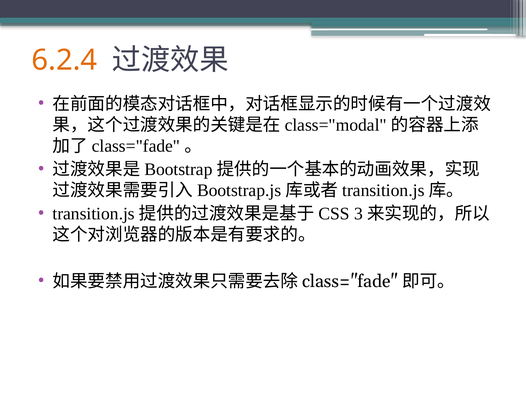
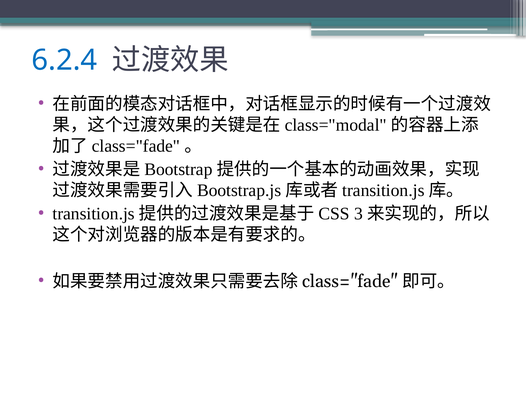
6.2.4 colour: orange -> blue (64, 60)
